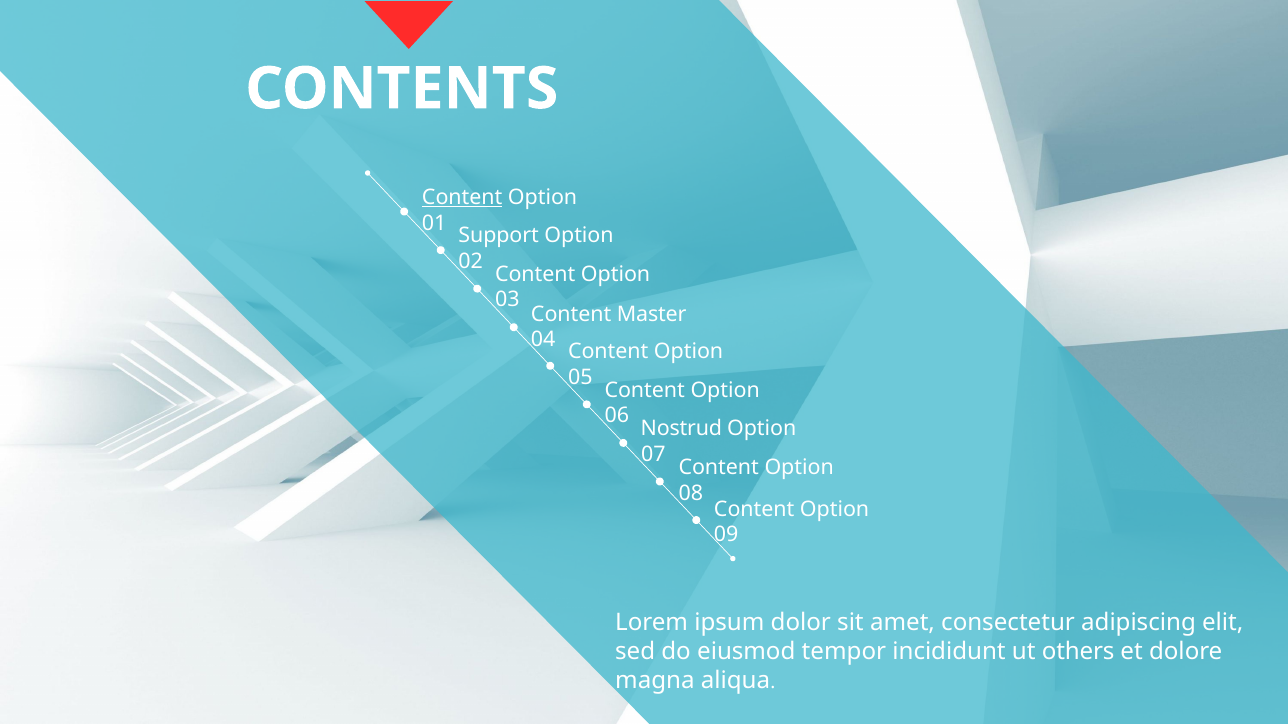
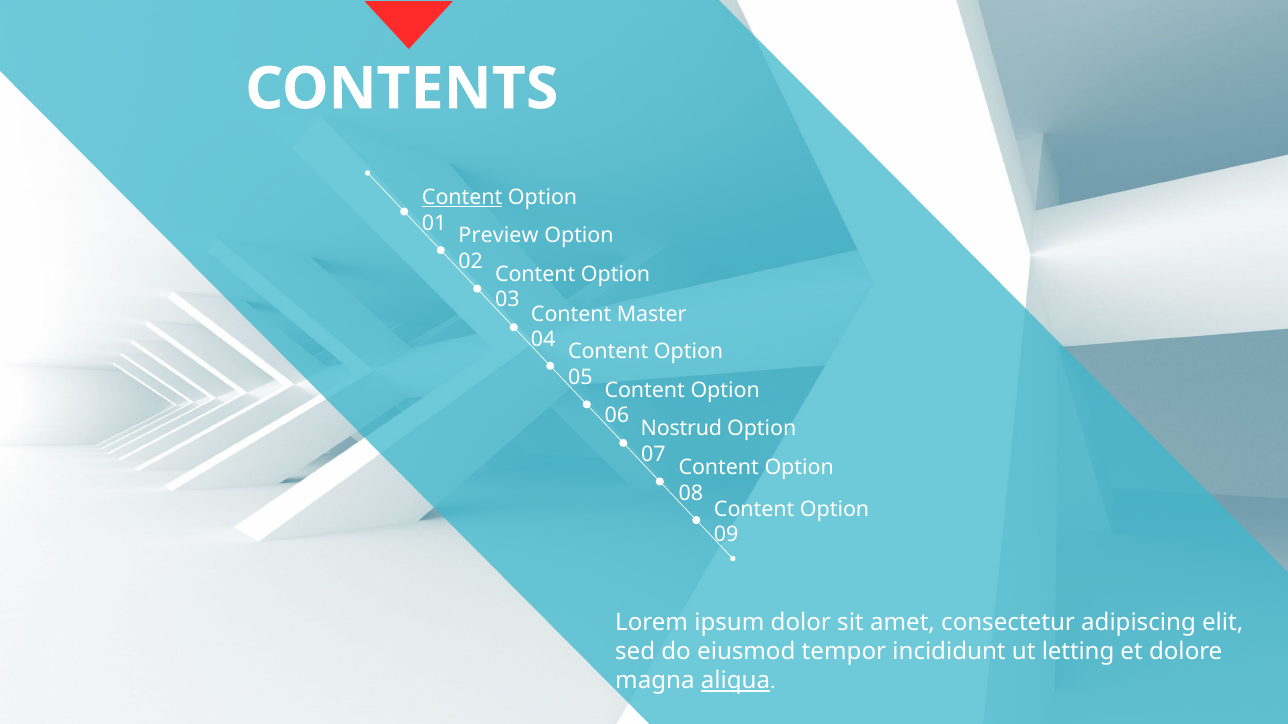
Support: Support -> Preview (499, 236)
others: others -> letting (1078, 652)
aliqua underline: none -> present (736, 681)
